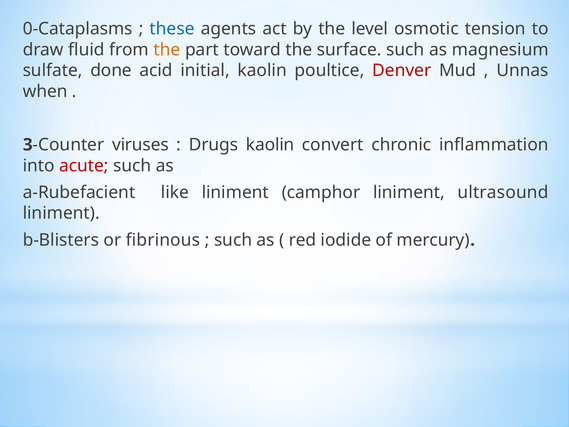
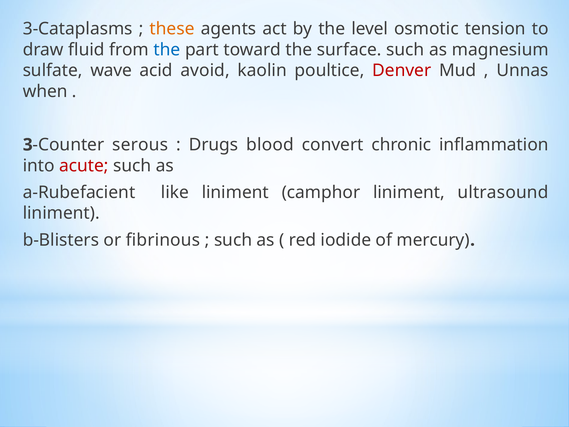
0-Cataplasms: 0-Cataplasms -> 3-Cataplasms (78, 29)
these colour: blue -> orange (172, 29)
the colour: orange -> blue (167, 50)
done: done -> wave (111, 70)
initial: initial -> avoid (205, 70)
viruses: viruses -> serous (140, 145)
Drugs kaolin: kaolin -> blood (270, 145)
